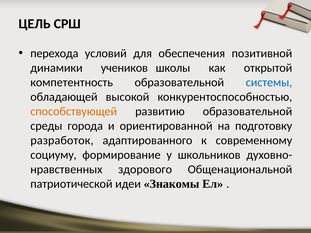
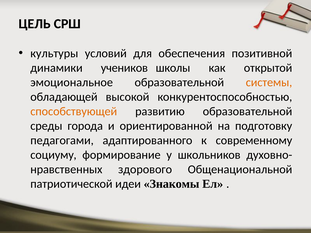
перехода: перехода -> культуры (54, 53)
компетентность: компетентность -> эмоциональное (72, 82)
системы colour: blue -> orange (269, 82)
разработок: разработок -> педагогами (62, 141)
